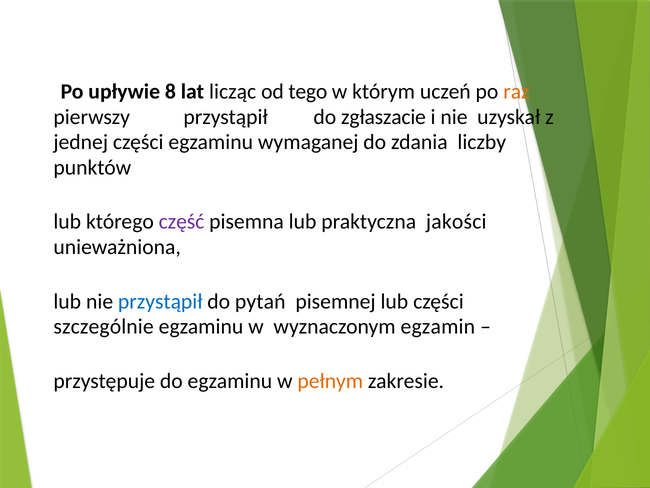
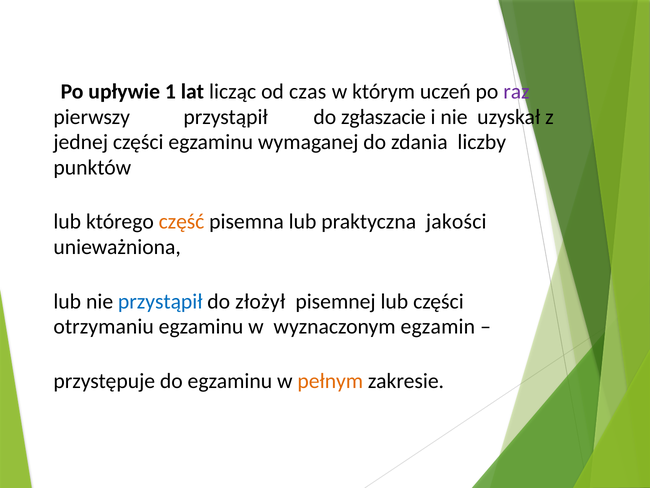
8: 8 -> 1 (170, 92)
tego: tego -> czas (308, 92)
raz colour: orange -> purple (516, 92)
część colour: purple -> orange (182, 222)
pytań: pytań -> złożył (260, 301)
szczególnie: szczególnie -> otrzymaniu (104, 326)
